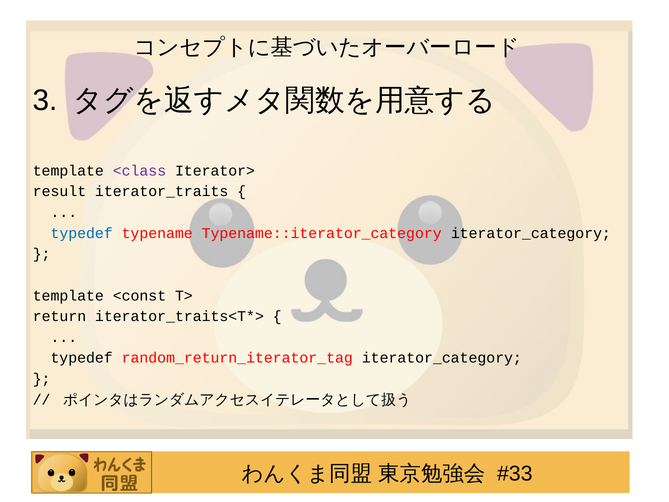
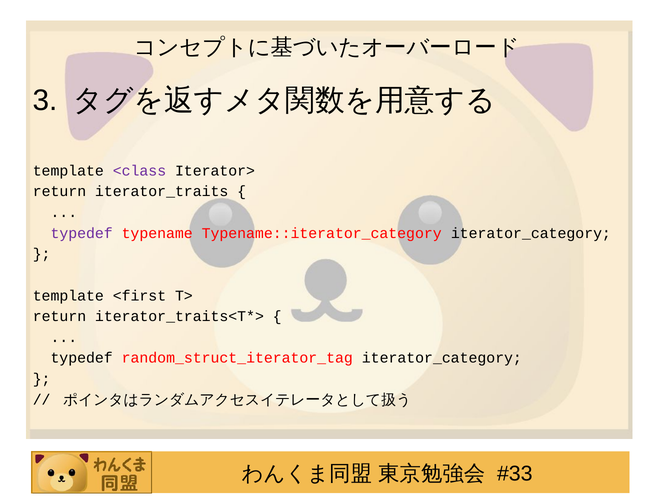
result: result -> return (60, 191)
typedef colour: blue -> purple (82, 233)
<const: <const -> <first (139, 295)
random_return_iterator_tag: random_return_iterator_tag -> random_struct_iterator_tag (237, 358)
